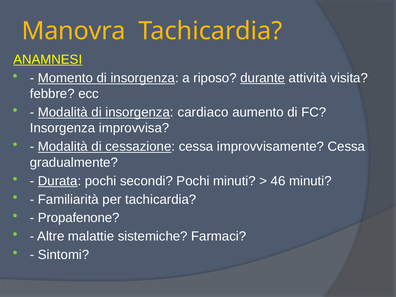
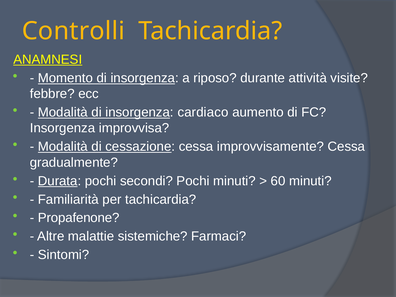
Manovra: Manovra -> Controlli (73, 31)
durante underline: present -> none (263, 78)
visita: visita -> visite (349, 78)
46: 46 -> 60 (278, 181)
